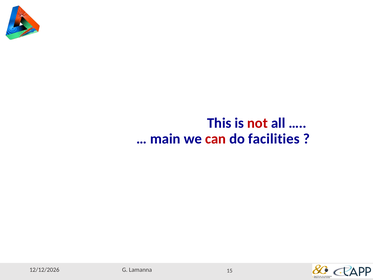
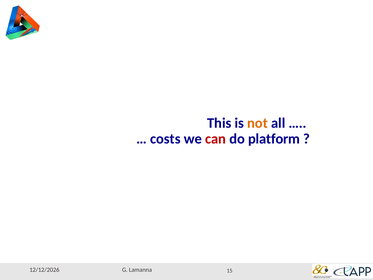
not colour: red -> orange (258, 123)
main: main -> costs (165, 139)
facilities: facilities -> platform (274, 139)
